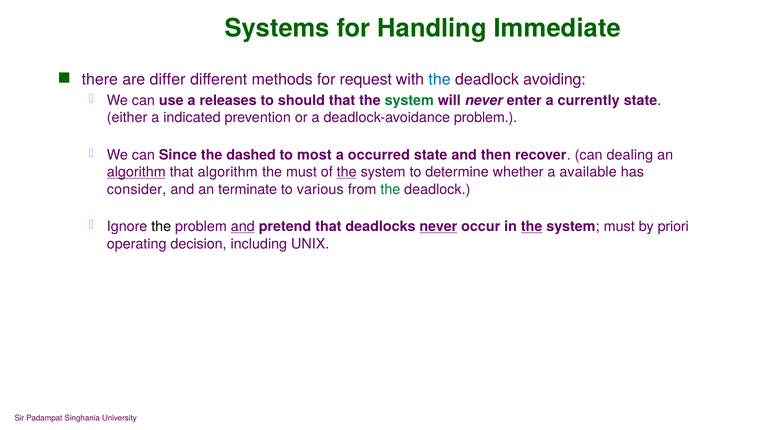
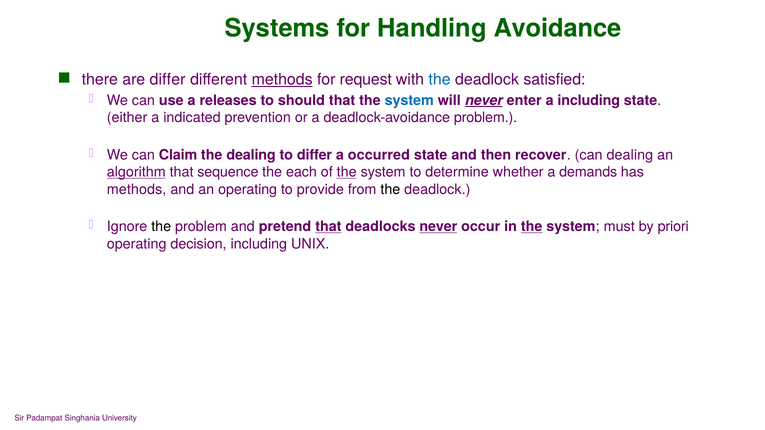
Immediate: Immediate -> Avoidance (558, 28)
methods underline: none -> present (282, 80)
avoiding: avoiding -> satisfied (554, 80)
system colour: green -> blue (409, 101)
never underline: none -> present (484, 101)
a currently: currently -> including (589, 101)
Since: Since -> Claim (178, 155)
the dashed: dashed -> dealing (251, 155)
to most: most -> differ (315, 155)
that algorithm: algorithm -> sequence (228, 172)
the must: must -> each (301, 172)
available: available -> demands (588, 172)
consider: consider -> methods (137, 189)
an terminate: terminate -> operating (248, 189)
various: various -> provide (320, 189)
the colour: green -> black (390, 189)
and underline: present -> none (243, 227)
that underline: none -> present (328, 227)
